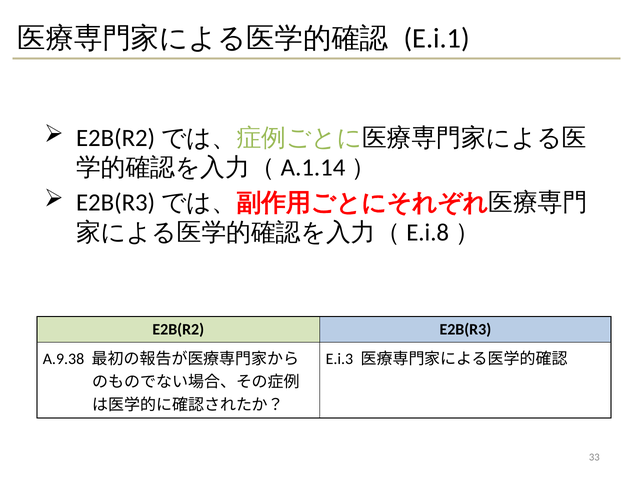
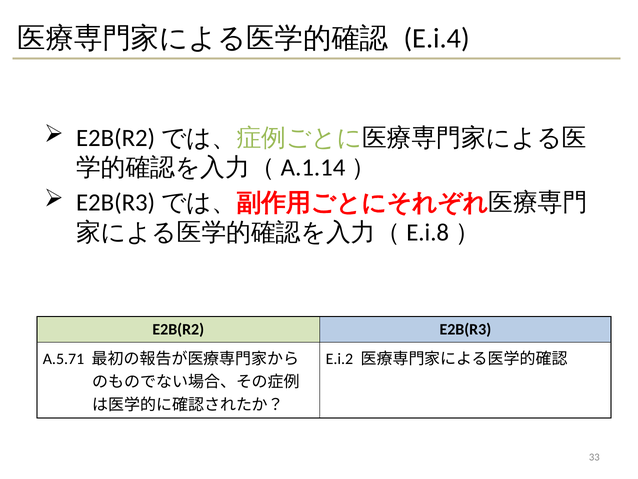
E.i.1: E.i.1 -> E.i.4 (437, 38)
A.9.38: A.9.38 -> A.5.71 (64, 358)
E.i.3: E.i.3 -> E.i.2 (339, 358)
